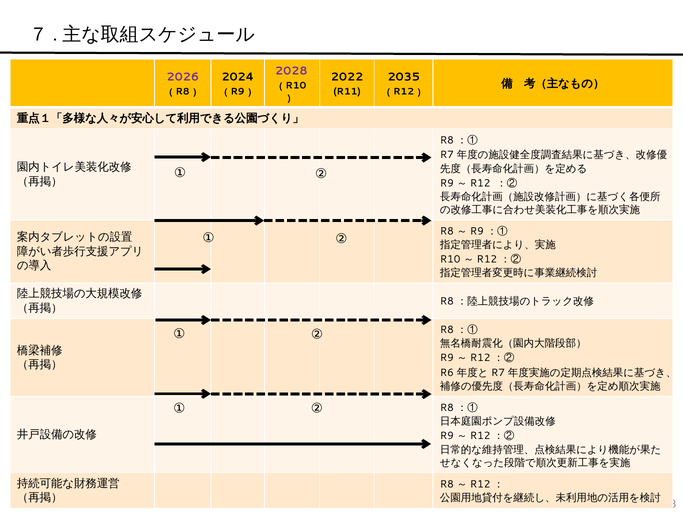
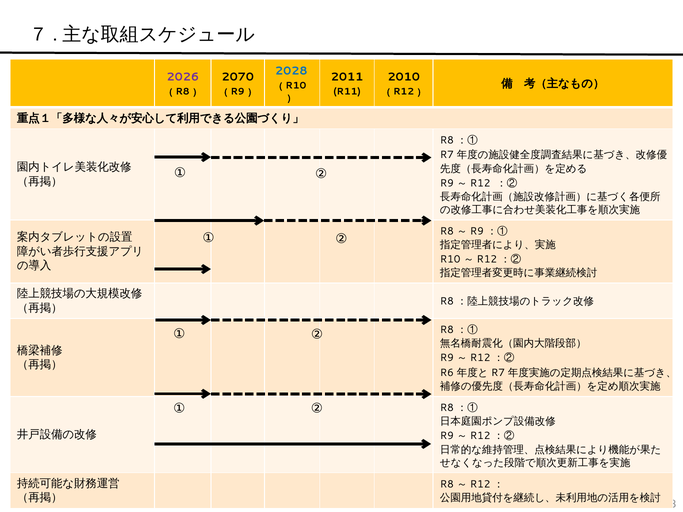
2028 colour: purple -> blue (291, 71)
2024: 2024 -> 2070 (238, 77)
2022: 2022 -> 2011 (347, 77)
2035: 2035 -> 2010 (404, 77)
